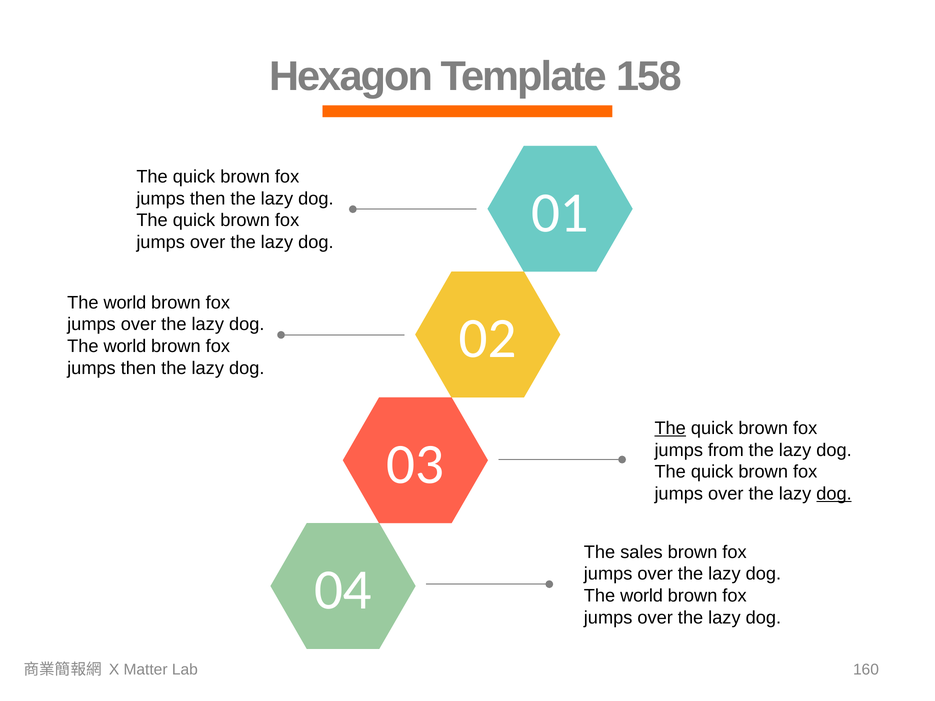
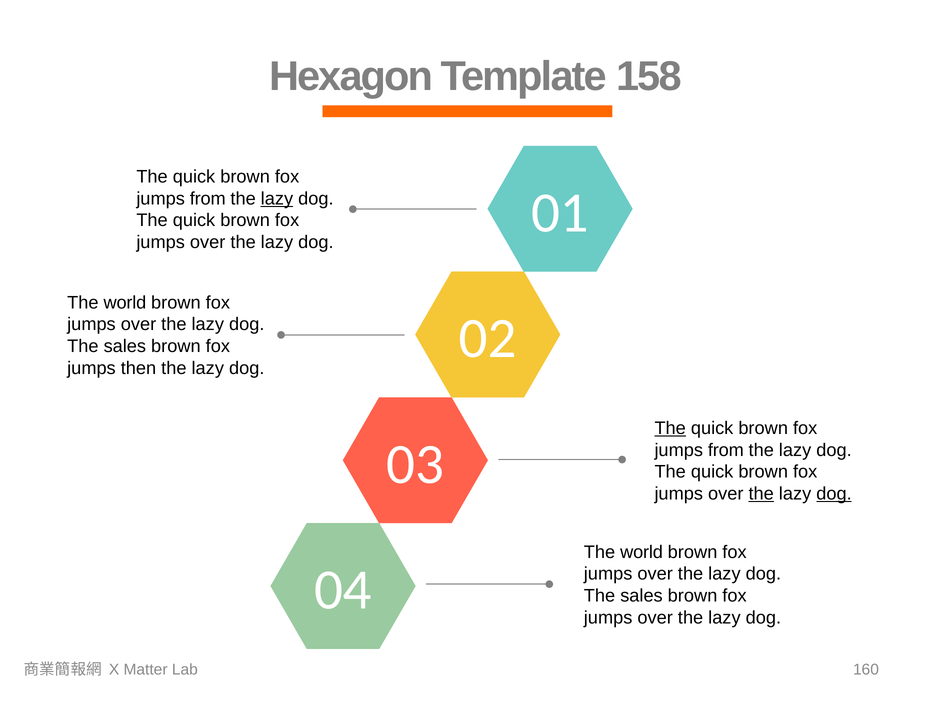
then: then -> from (208, 199)
lazy underline: none -> present (277, 199)
world: world -> sales (125, 346)
the underline: none -> present (761, 494)
sales: sales -> world (642, 552)
world: world -> sales (641, 596)
